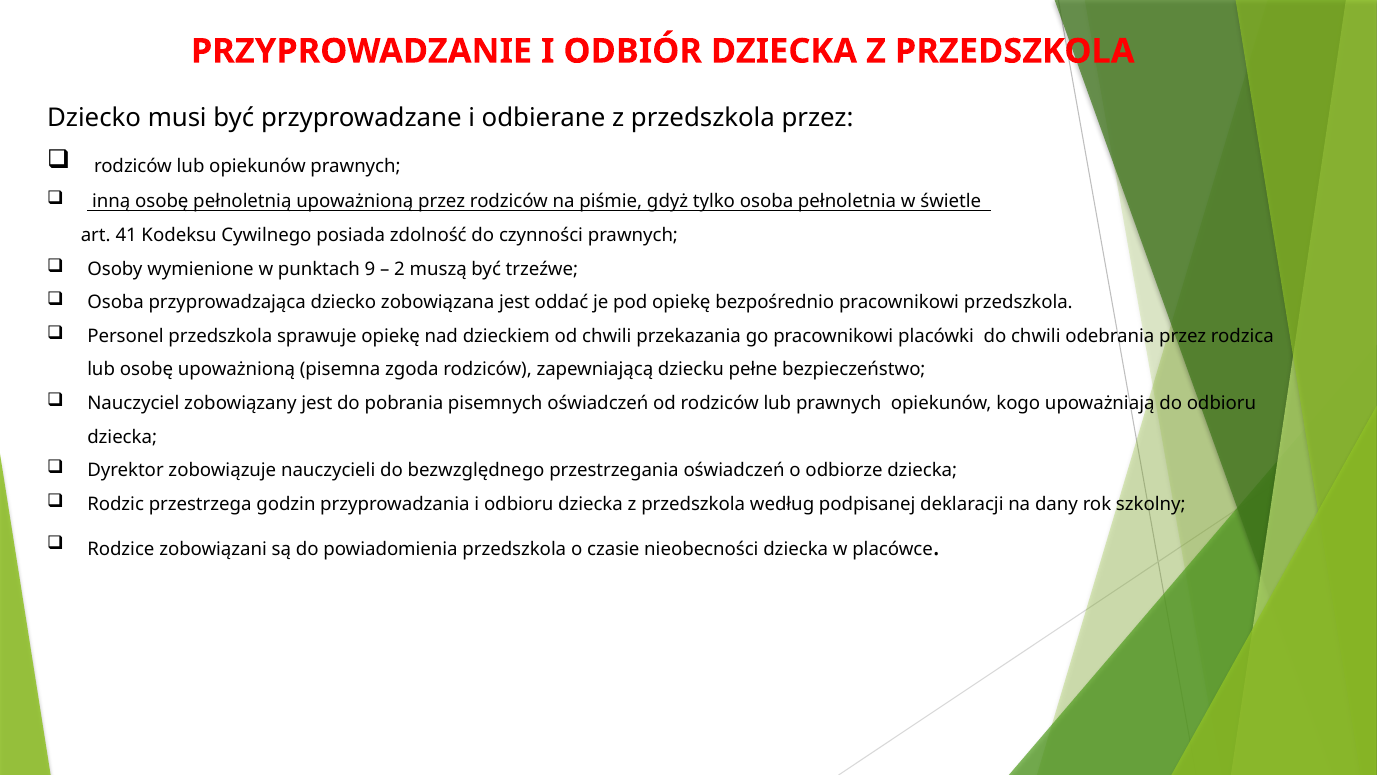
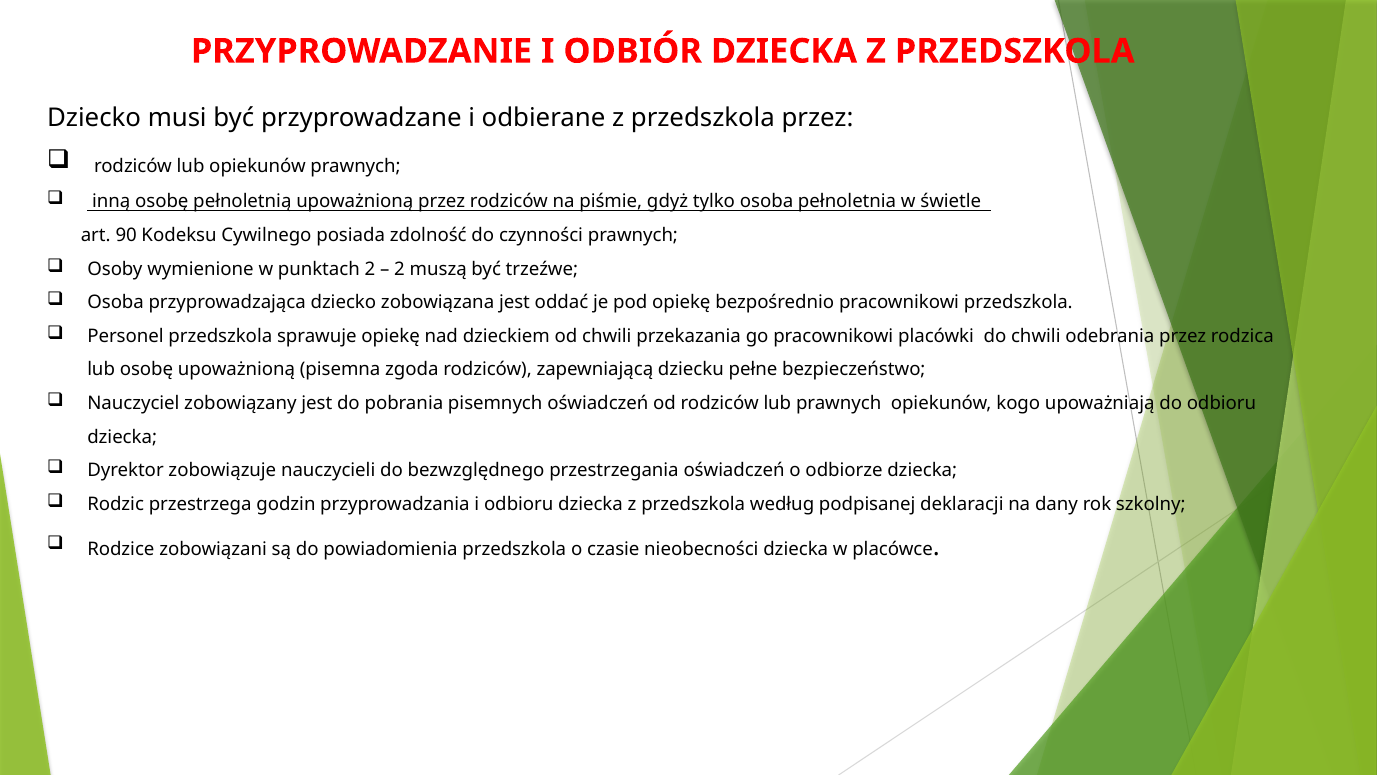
41: 41 -> 90 (126, 235)
punktach 9: 9 -> 2 (370, 269)
